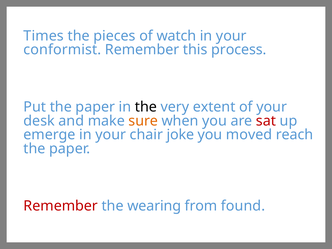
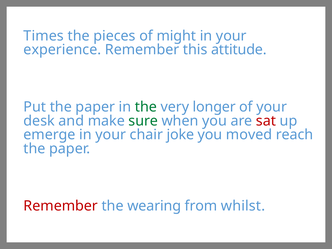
watch: watch -> might (176, 36)
conformist: conformist -> experience (62, 50)
process: process -> attitude (239, 50)
the colour: black -> green (146, 107)
extent: extent -> longer (214, 107)
sure colour: orange -> green (143, 121)
found: found -> whilst (243, 206)
